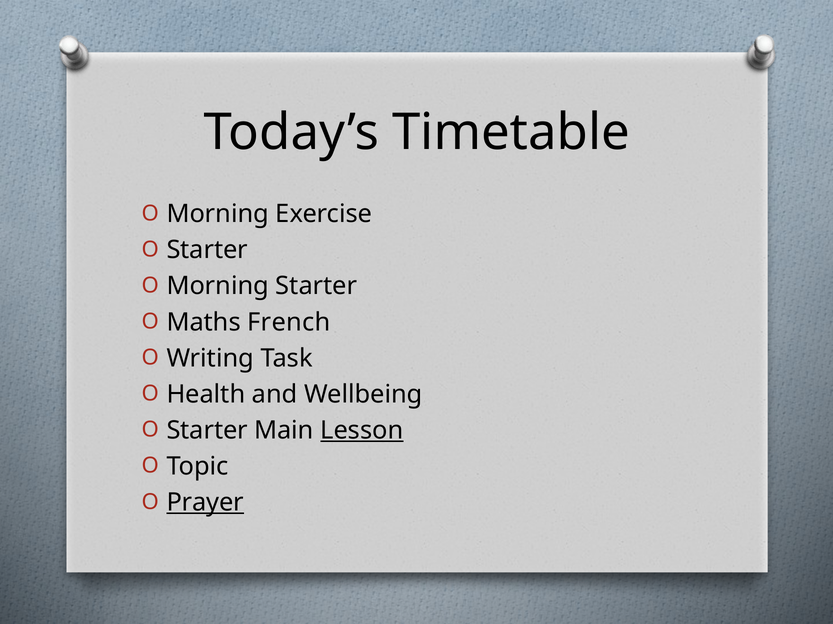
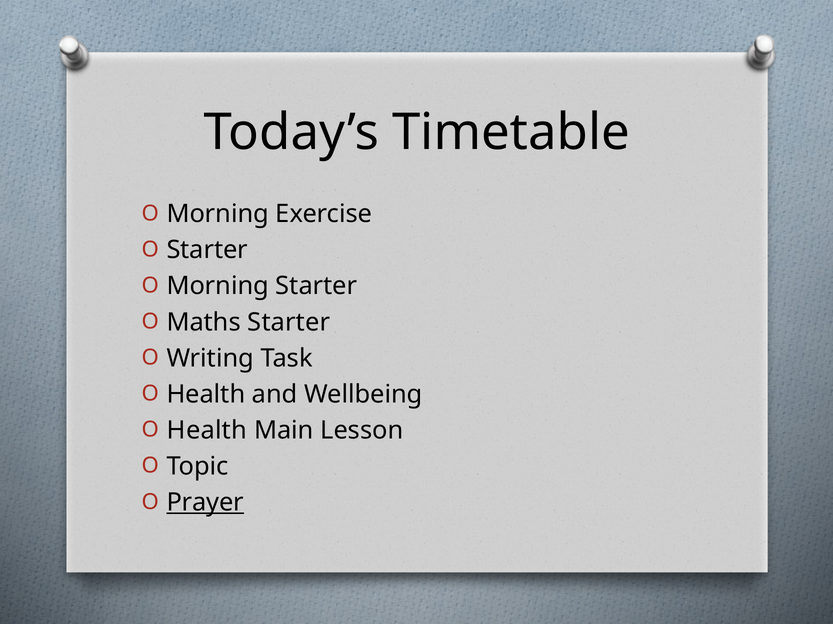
Maths French: French -> Starter (289, 323)
Starter: Starter -> Health (207, 431)
Lesson underline: present -> none (362, 431)
